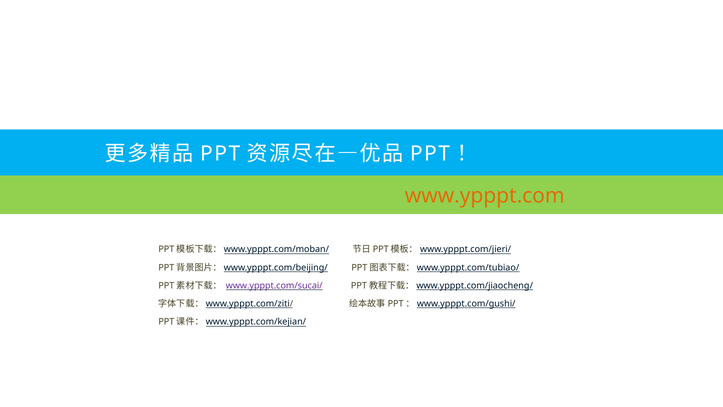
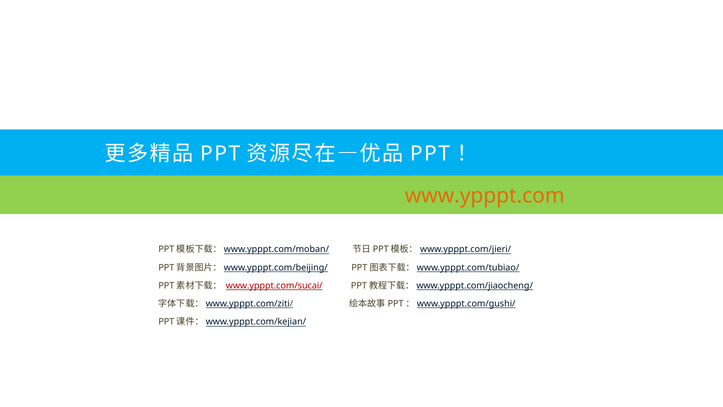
www.ypppt.com/sucai/ colour: purple -> red (274, 285)
